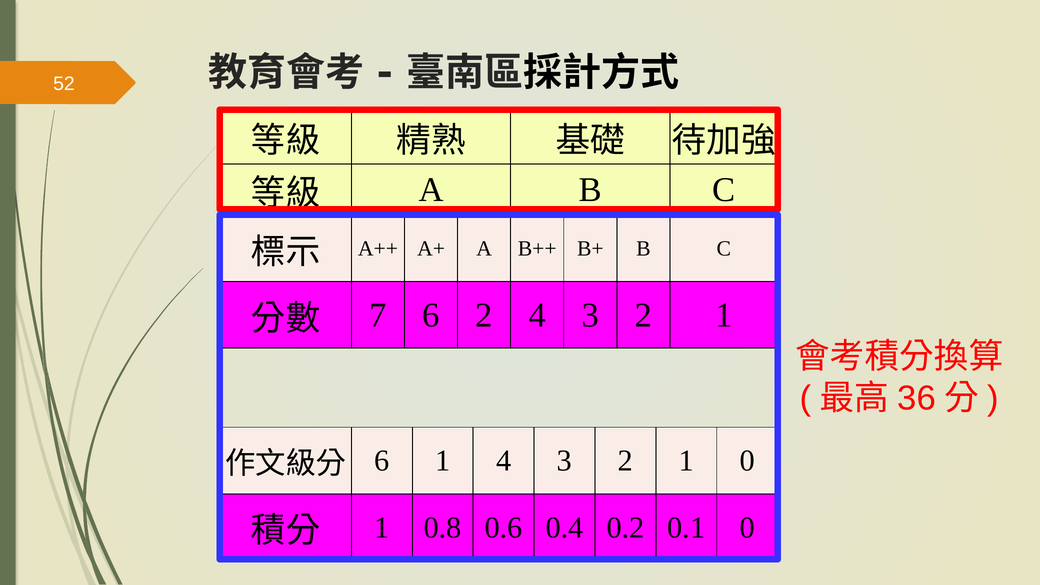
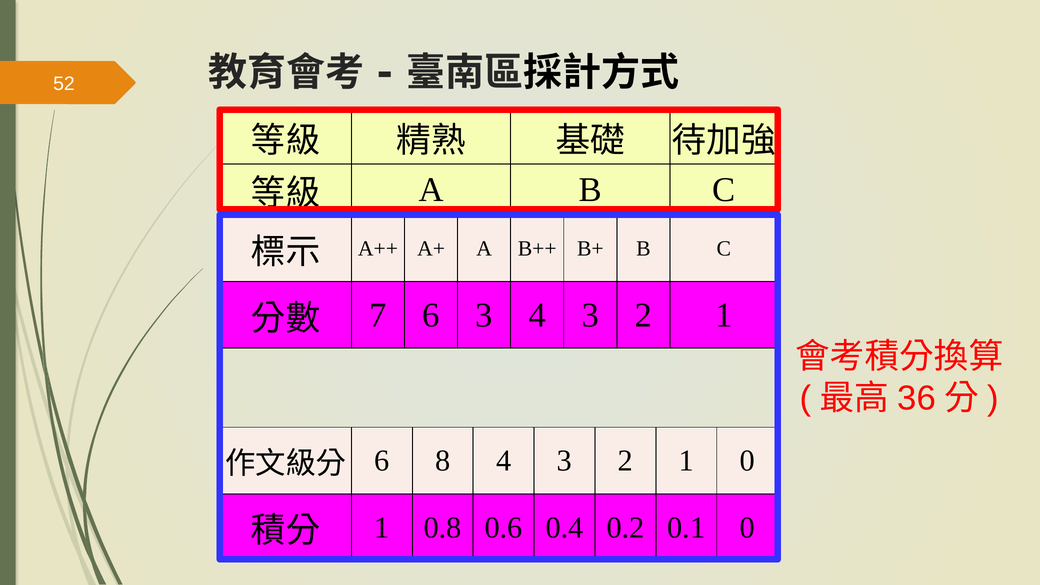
6 2: 2 -> 3 (484, 315)
6 1: 1 -> 8 (443, 461)
